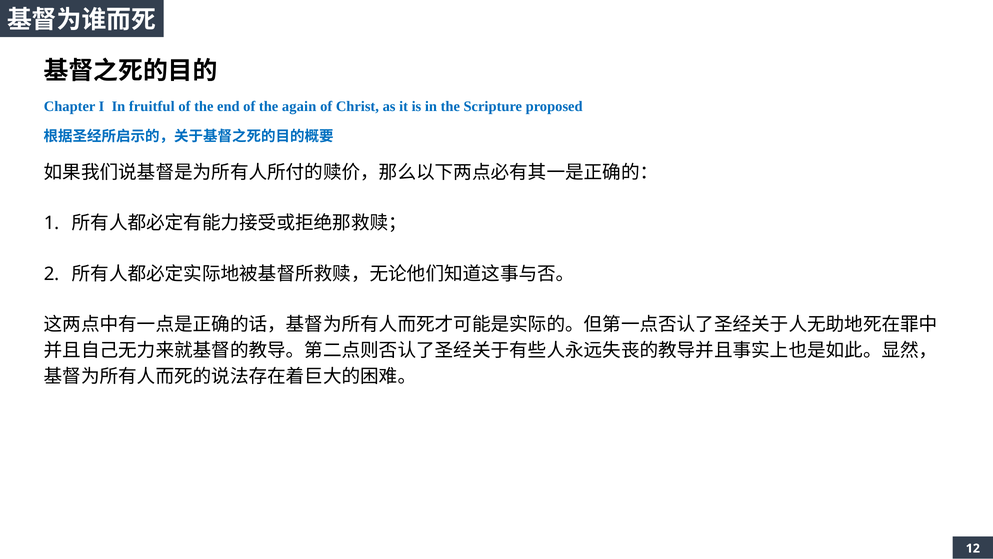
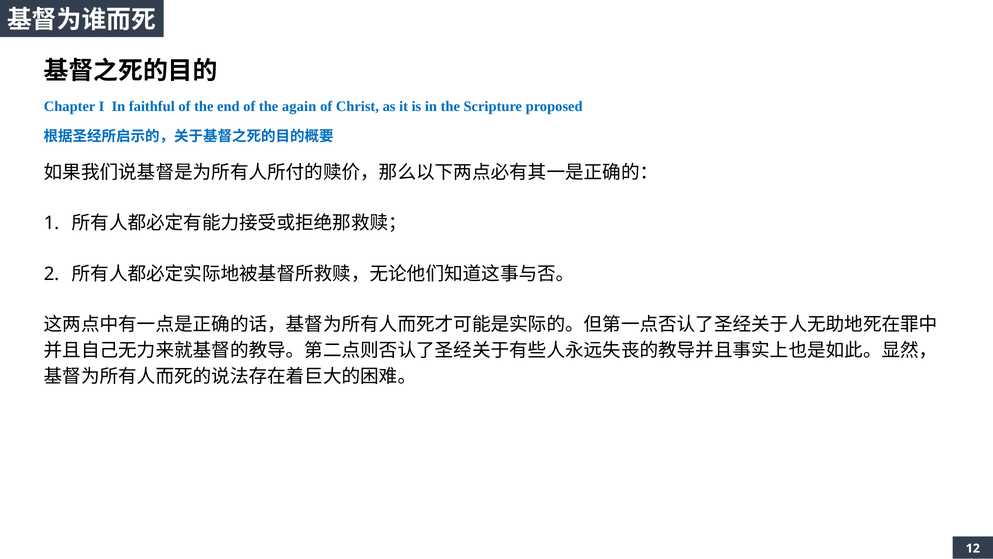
fruitful: fruitful -> faithful (152, 106)
